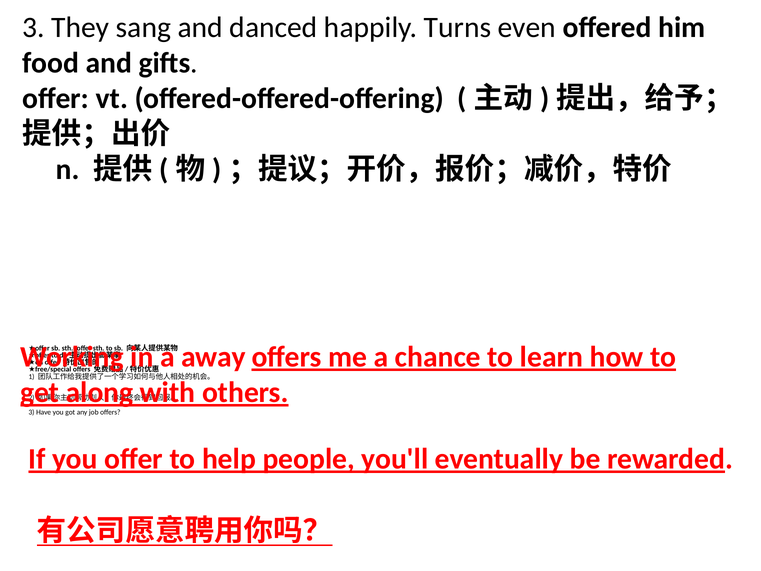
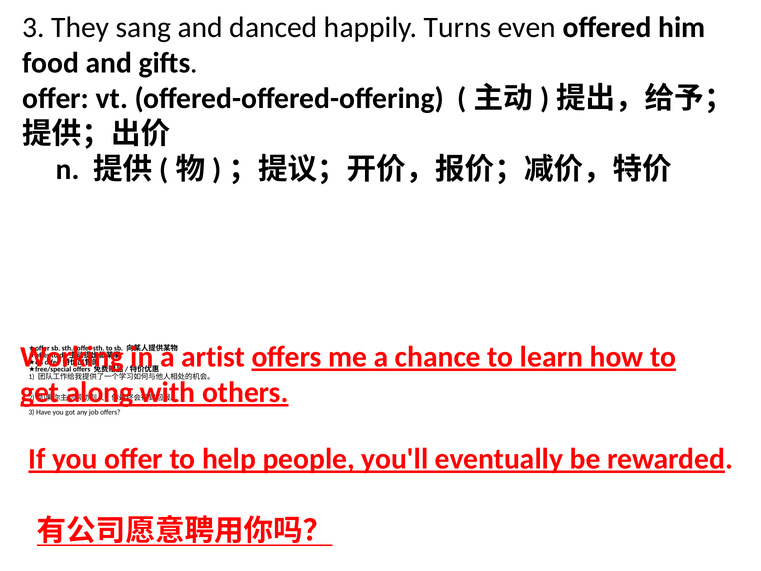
away: away -> artist (213, 357)
